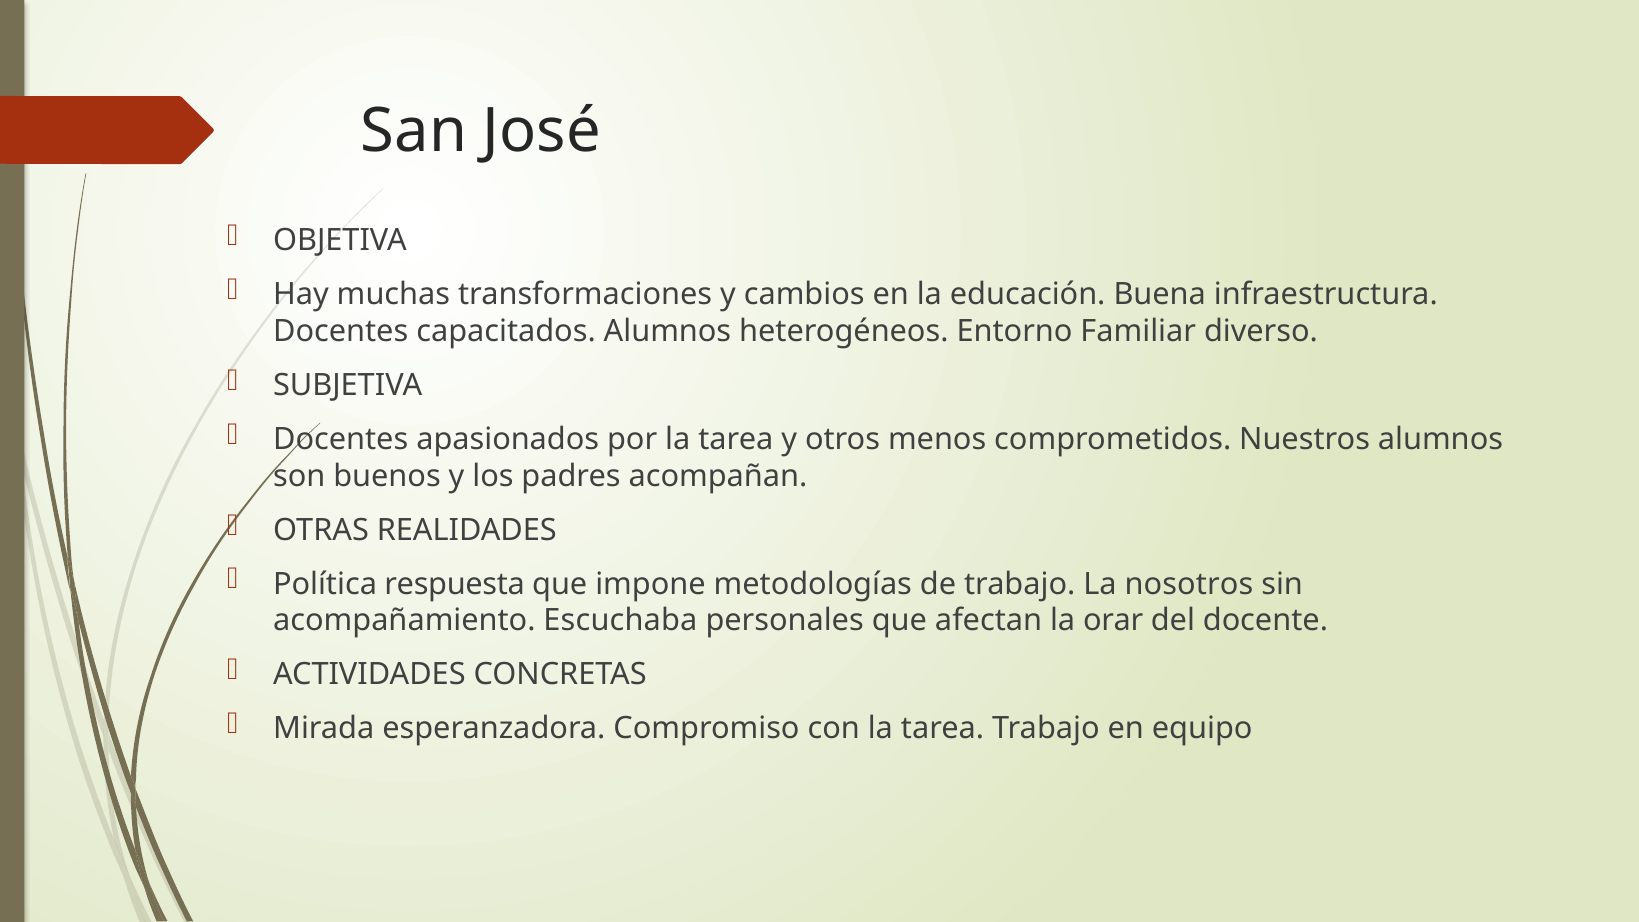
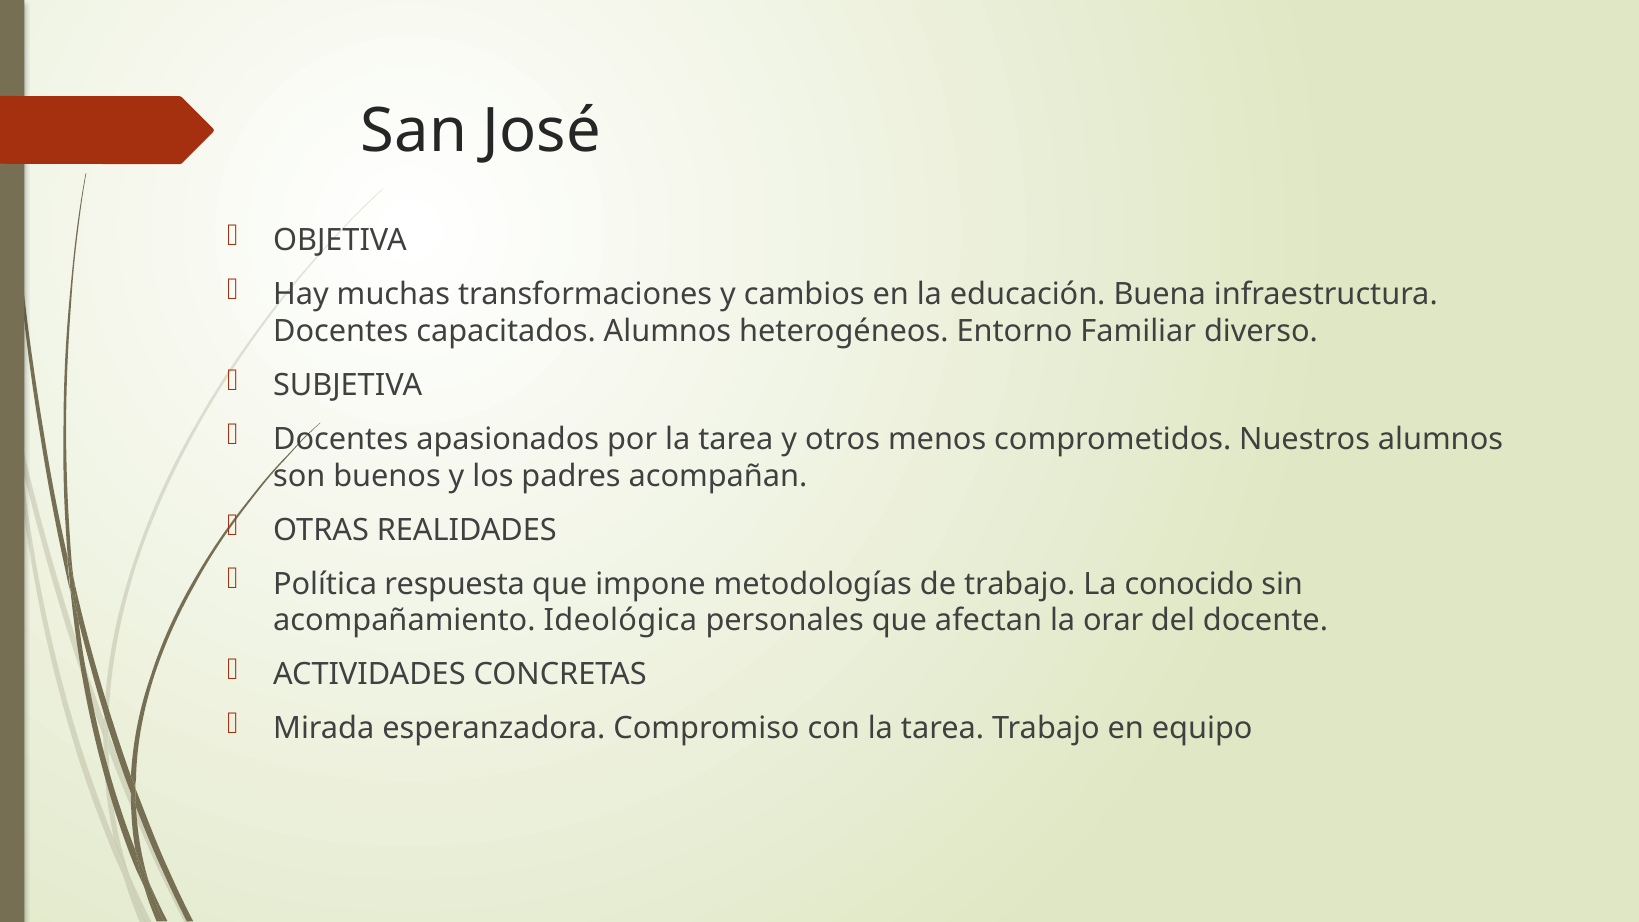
nosotros: nosotros -> conocido (1189, 584)
Escuchaba: Escuchaba -> Ideológica (620, 621)
